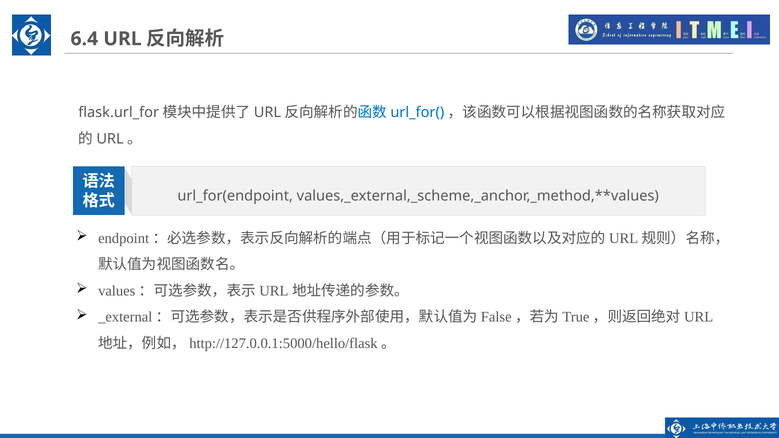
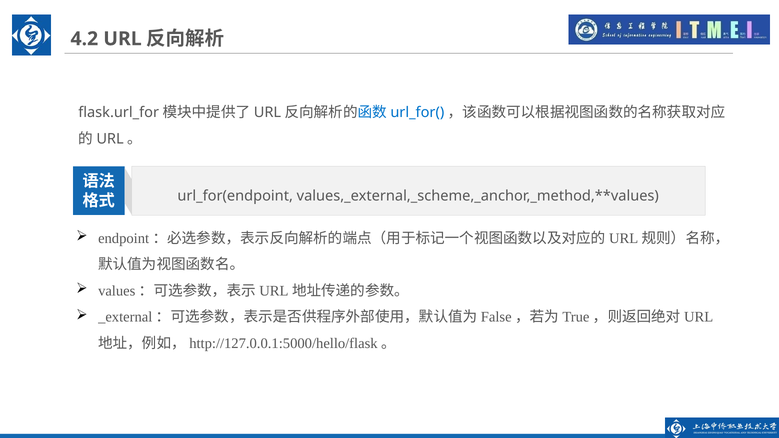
6.4: 6.4 -> 4.2 (84, 39)
